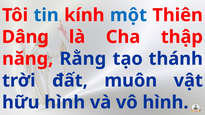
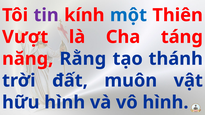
tin colour: blue -> purple (46, 15)
Dâng: Dâng -> Vượt (25, 37)
thập: thập -> táng (182, 37)
